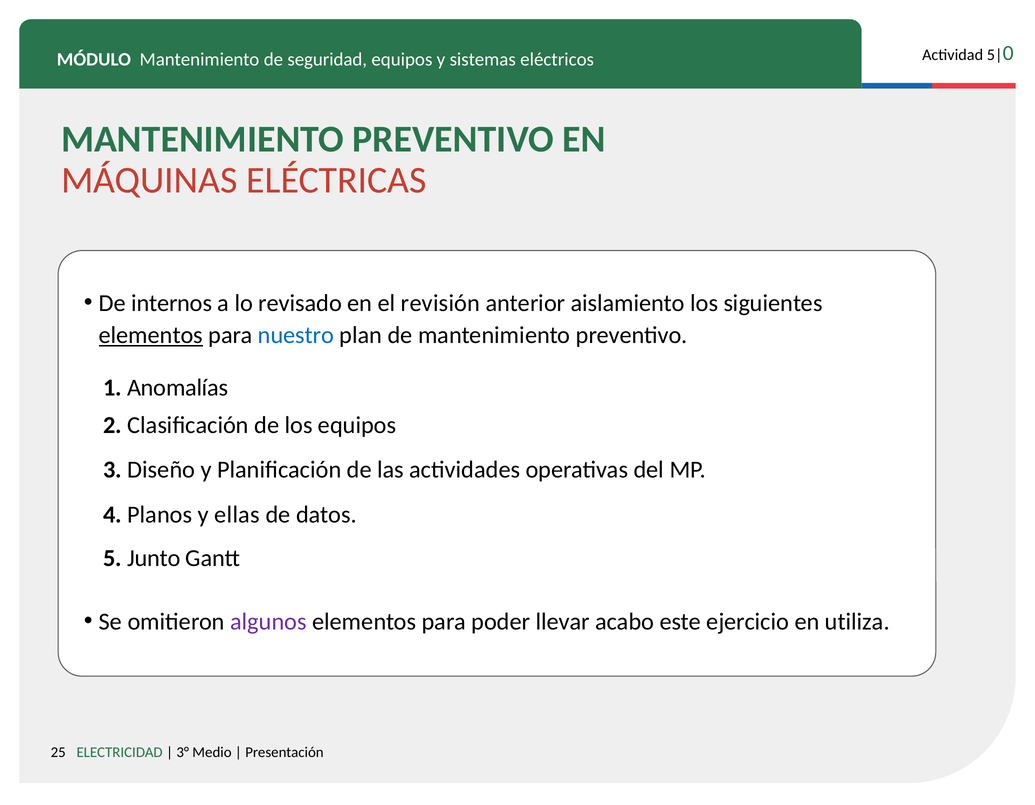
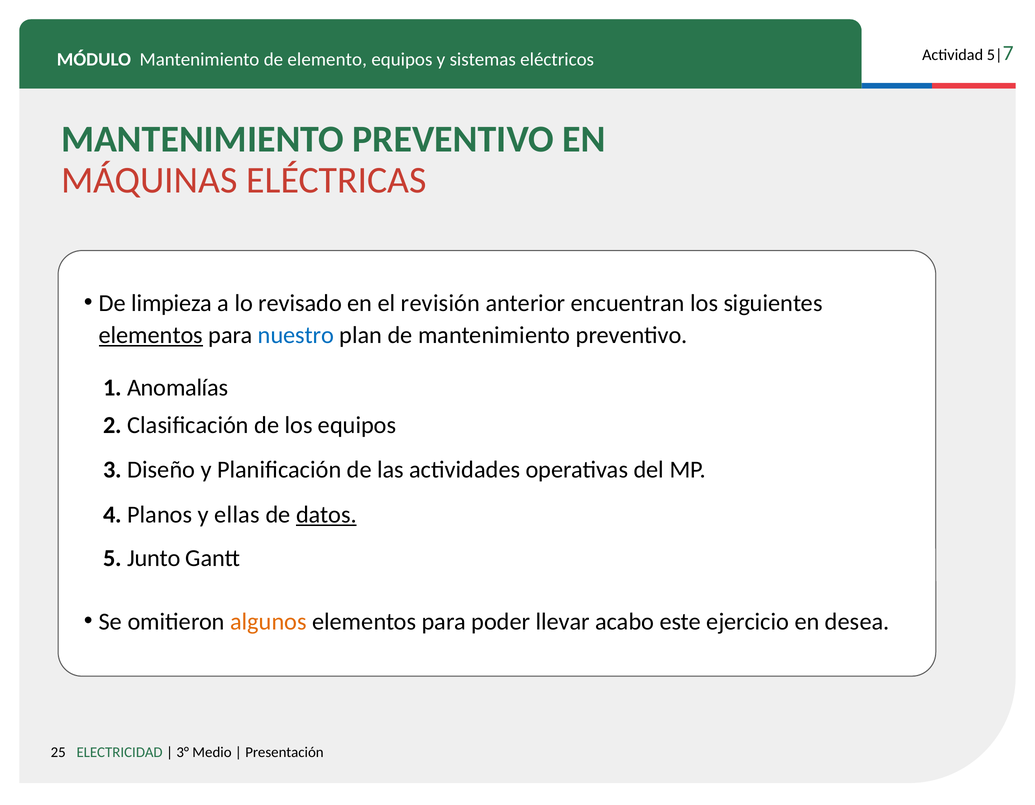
0: 0 -> 7 (1008, 53)
seguridad: seguridad -> elemento (327, 60)
internos: internos -> limpieza (172, 303)
aislamiento: aislamiento -> encuentran (628, 303)
datos underline: none -> present (326, 515)
algunos colour: purple -> orange (268, 622)
utiliza: utiliza -> desea (857, 622)
